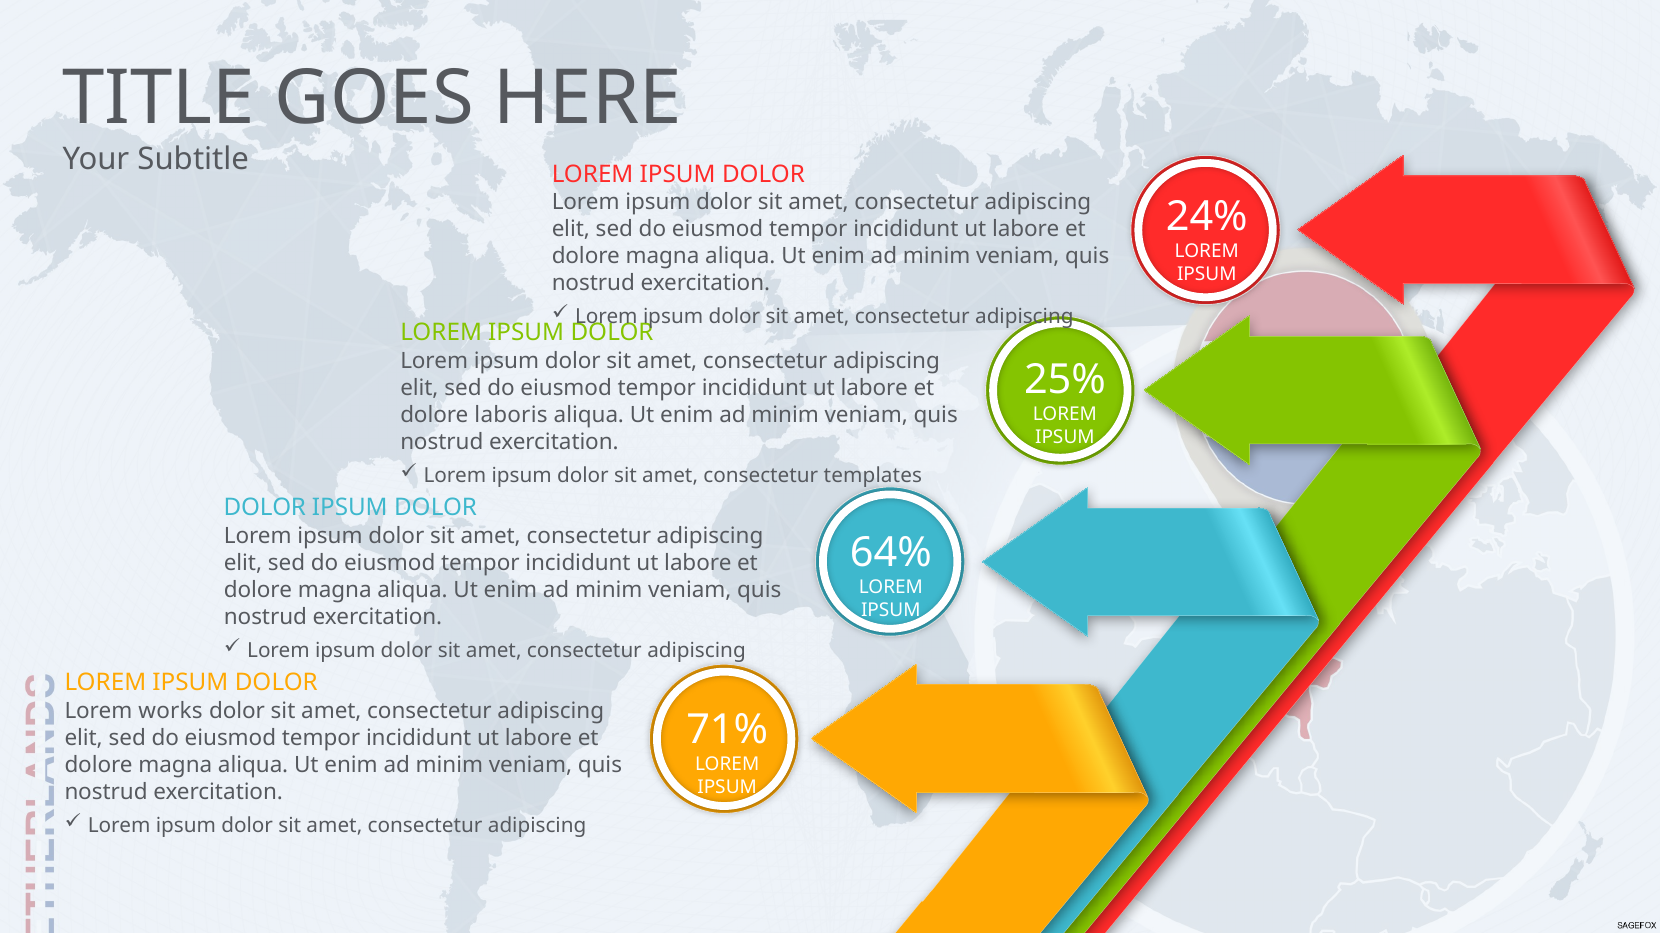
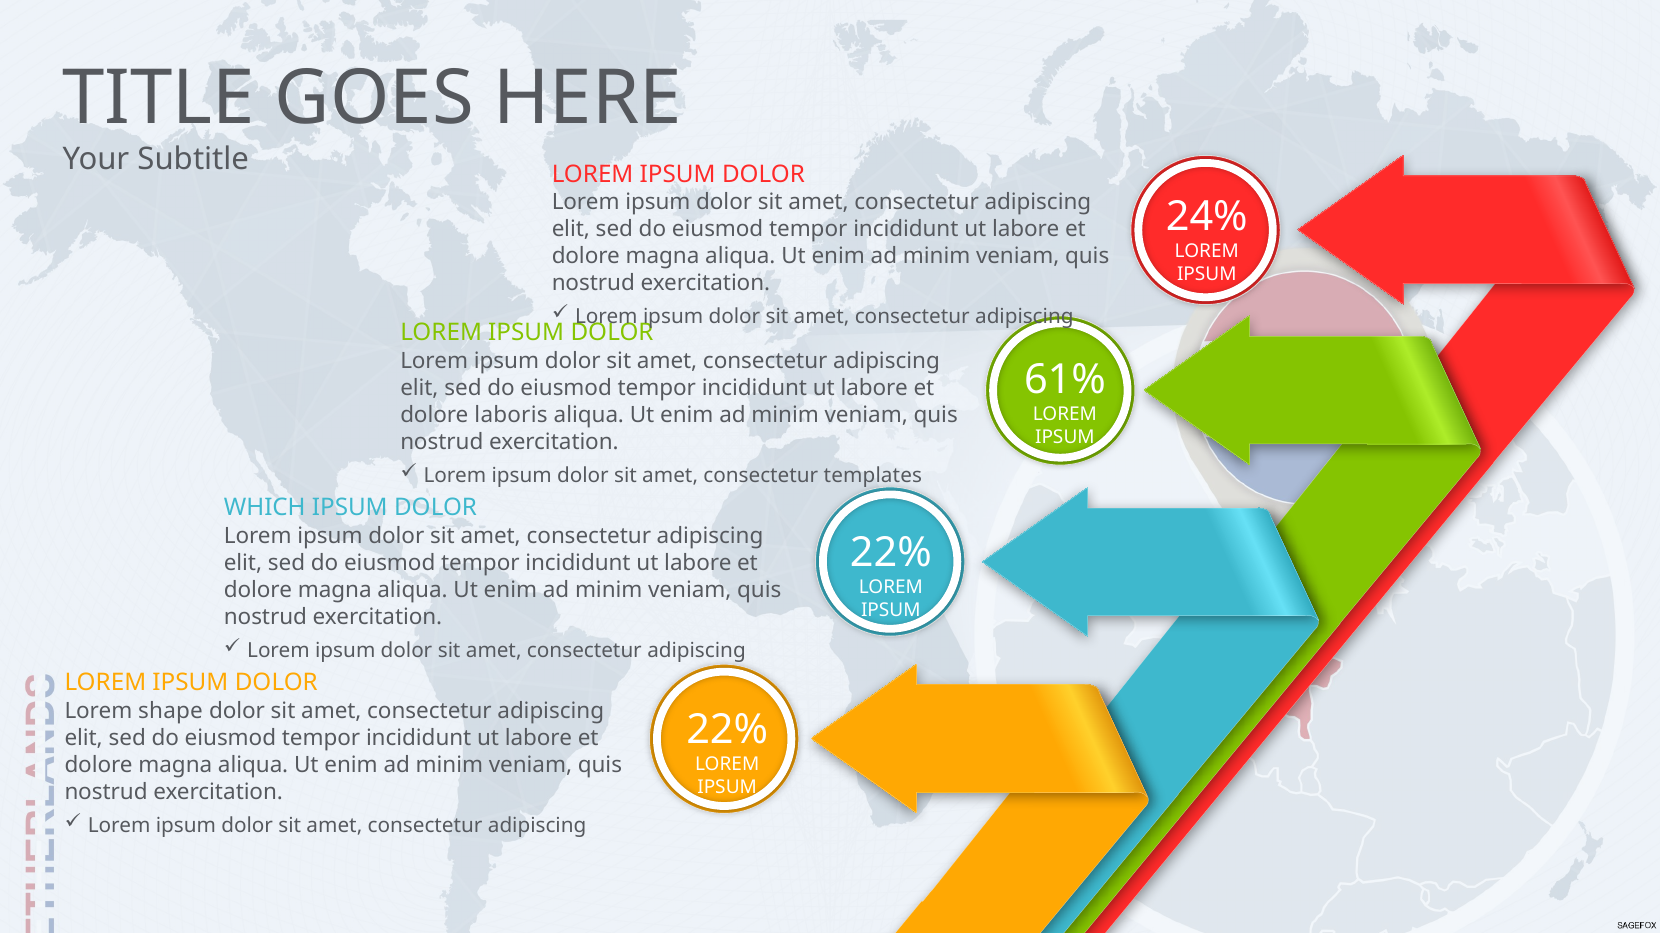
25%: 25% -> 61% (1065, 380)
DOLOR: DOLOR -> WHICH (265, 508)
64%: 64% -> 22% (891, 553)
works: works -> shape (171, 711)
71%: 71% -> 22% (727, 730)
